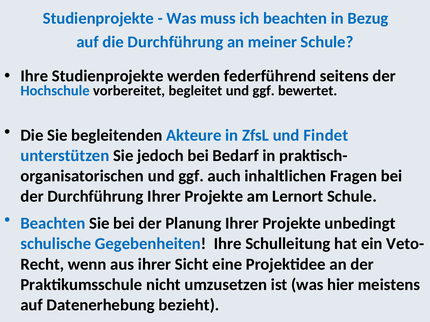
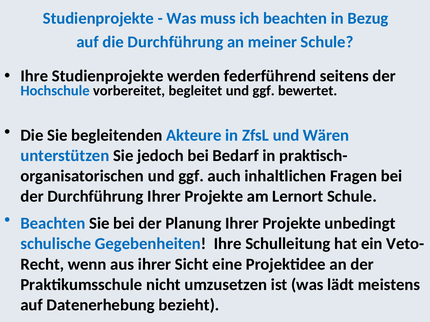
Findet: Findet -> Wären (326, 135)
hier: hier -> lädt (341, 285)
